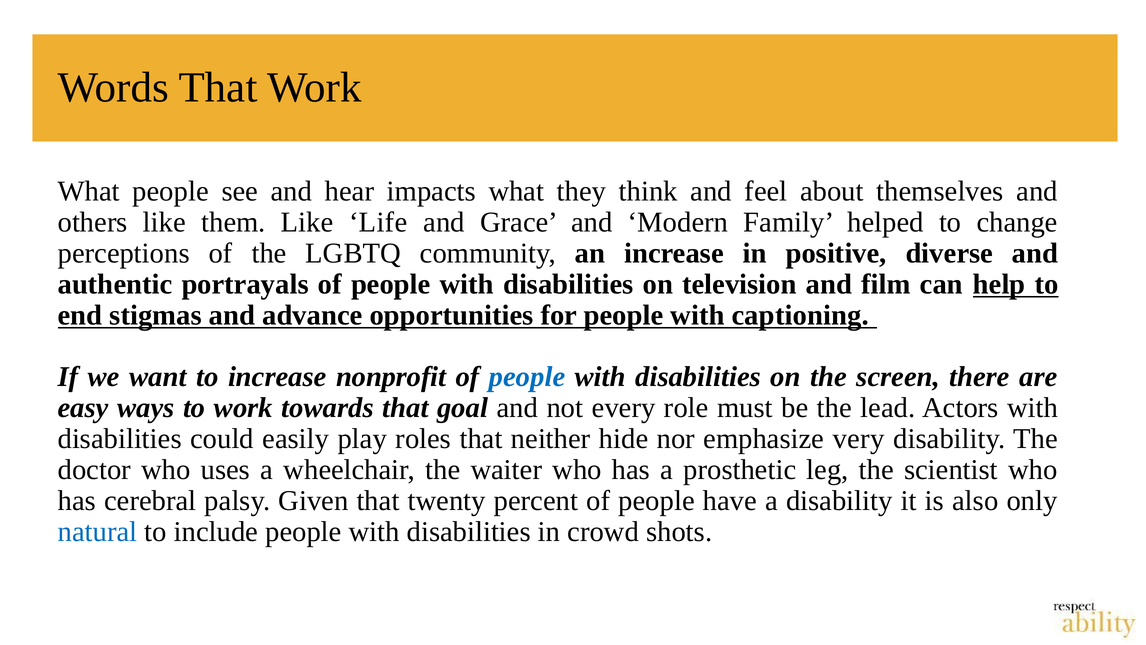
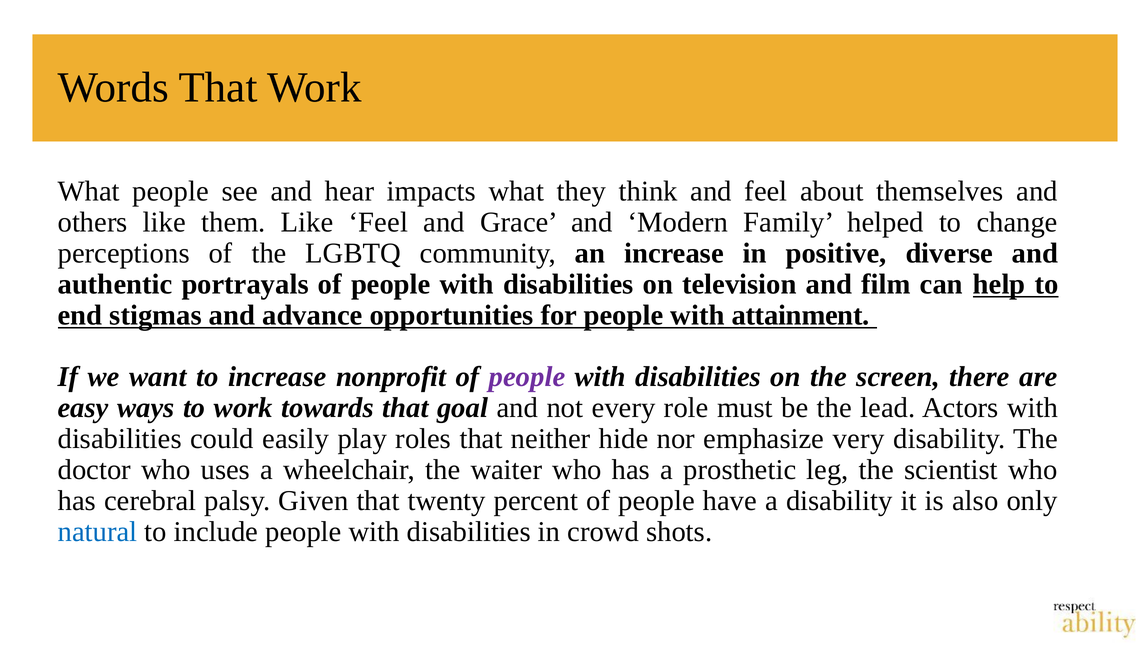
Like Life: Life -> Feel (378, 222)
captioning: captioning -> attainment (801, 315)
people colour: blue -> purple (527, 377)
